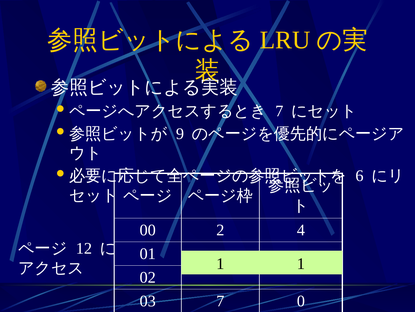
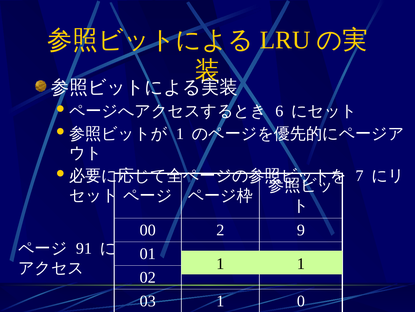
7: 7 -> 6 (279, 111)
9: 9 -> 1 (180, 134)
6: 6 -> 7 (360, 175)
4: 4 -> 9 (301, 230)
12: 12 -> 91 (84, 248)
03 7: 7 -> 1 (220, 300)
